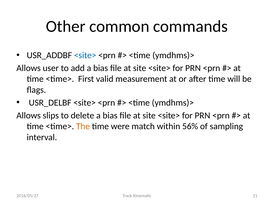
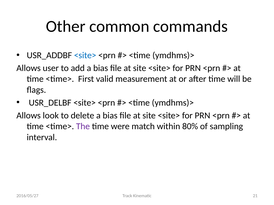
slips: slips -> look (51, 116)
The colour: orange -> purple (83, 127)
56%: 56% -> 80% (190, 127)
